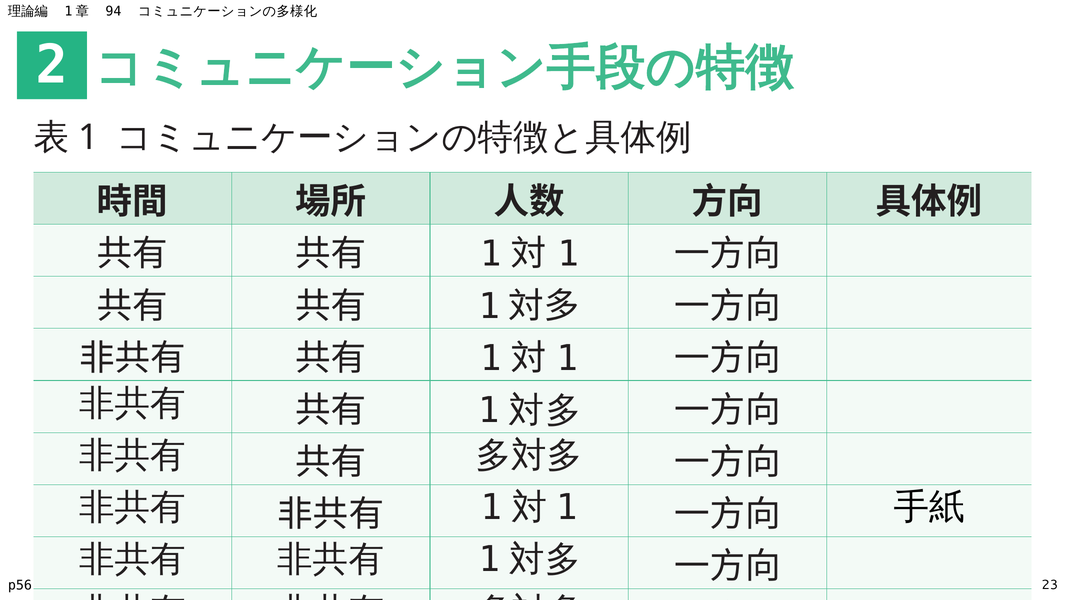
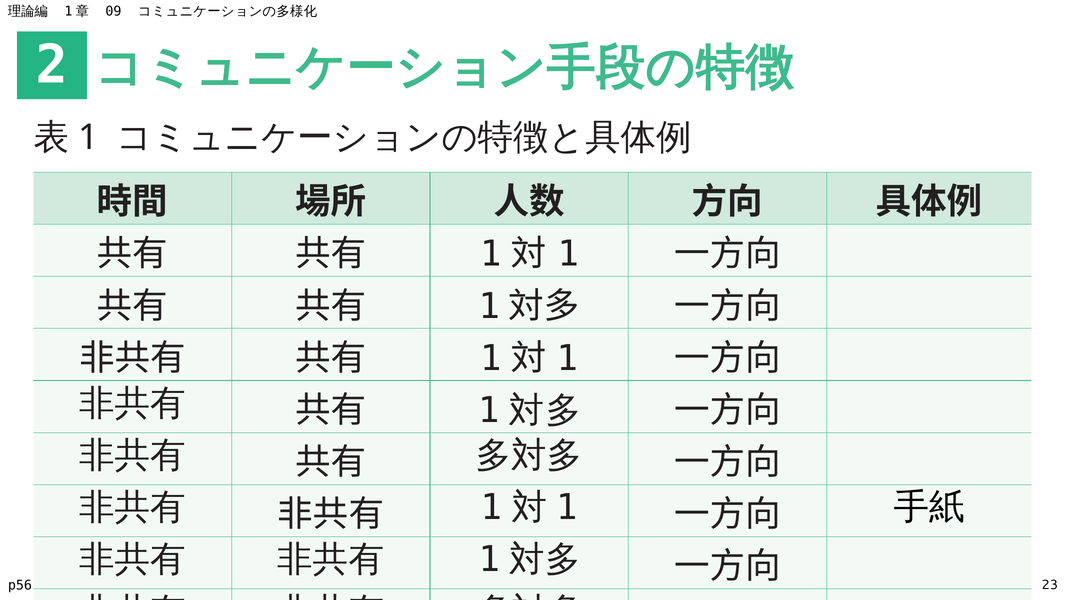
94: 94 -> 09 (113, 11)
